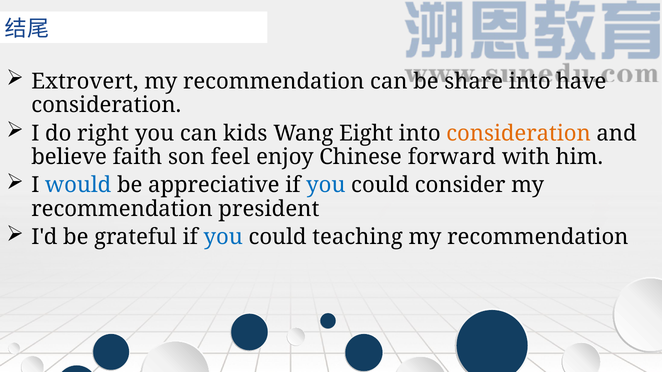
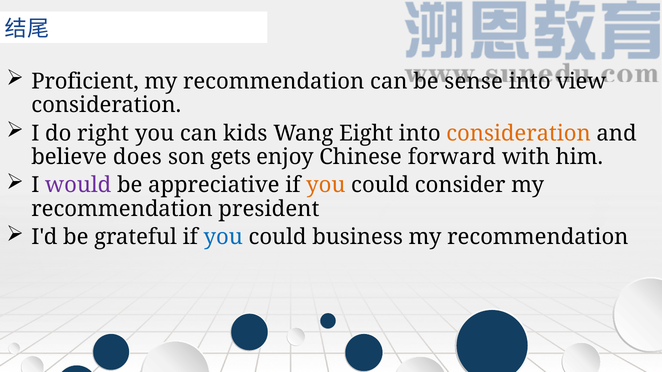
Extrovert: Extrovert -> Proficient (85, 81)
share: share -> sense (474, 81)
have: have -> view (581, 81)
faith: faith -> does (137, 157)
feel: feel -> gets (231, 157)
would colour: blue -> purple (78, 185)
you colour: blue -> orange (326, 185)
could teaching: teaching -> business (358, 237)
